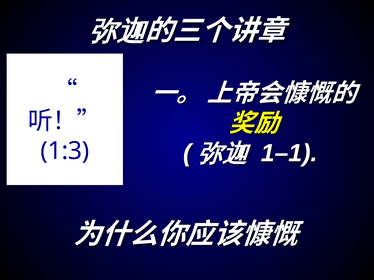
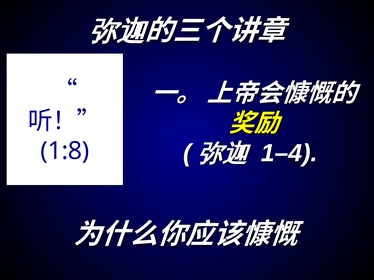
1–1: 1–1 -> 1–4 (289, 153)
1:3: 1:3 -> 1:8 (65, 151)
